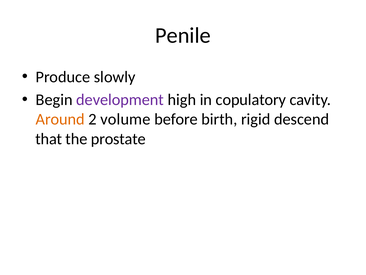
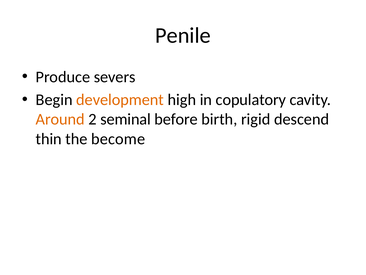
slowly: slowly -> severs (115, 77)
development colour: purple -> orange (120, 100)
volume: volume -> seminal (126, 119)
that: that -> thin (49, 139)
prostate: prostate -> become (118, 139)
